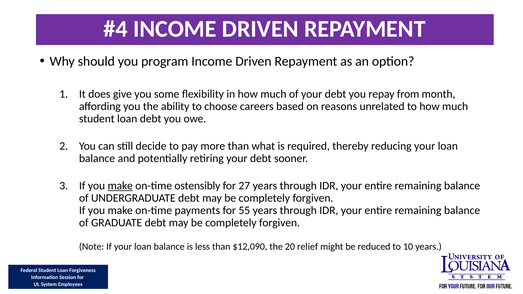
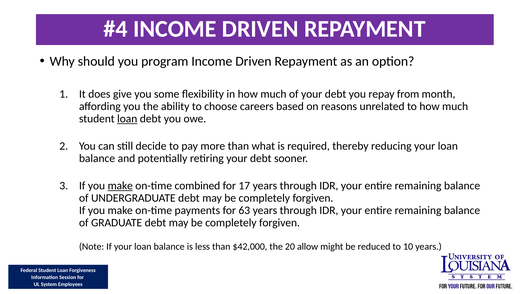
loan underline: none -> present (127, 119)
ostensibly: ostensibly -> combined (197, 186)
27: 27 -> 17 (244, 186)
55: 55 -> 63 (244, 211)
$12,090: $12,090 -> $42,000 (250, 247)
relief: relief -> allow (308, 247)
